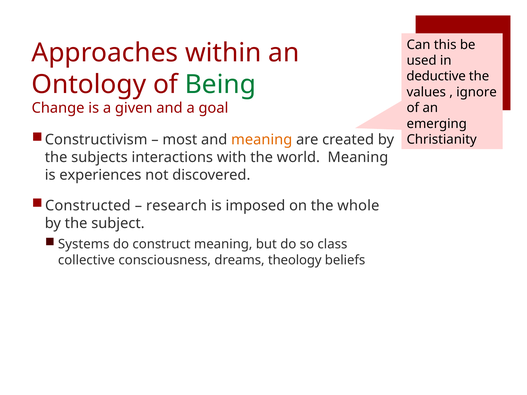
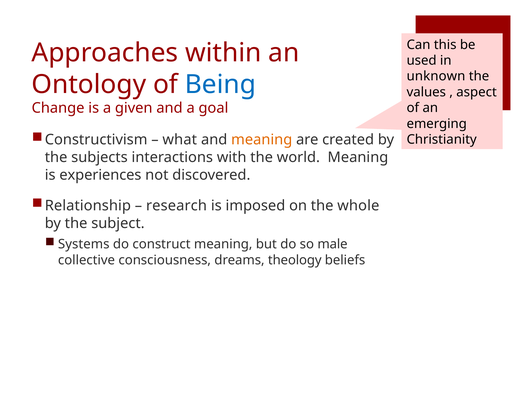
deductive: deductive -> unknown (436, 76)
Being colour: green -> blue (221, 84)
ignore: ignore -> aspect (477, 92)
most: most -> what (180, 140)
Constructed: Constructed -> Relationship (88, 206)
class: class -> male (332, 244)
